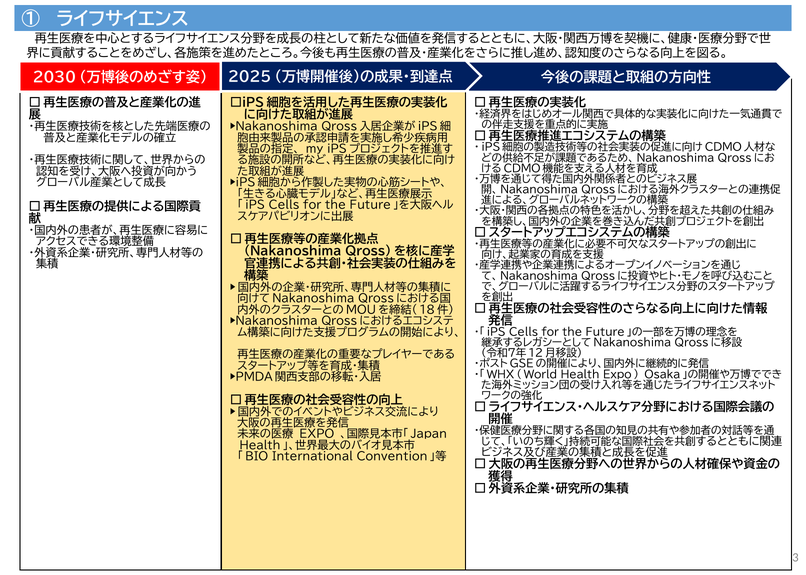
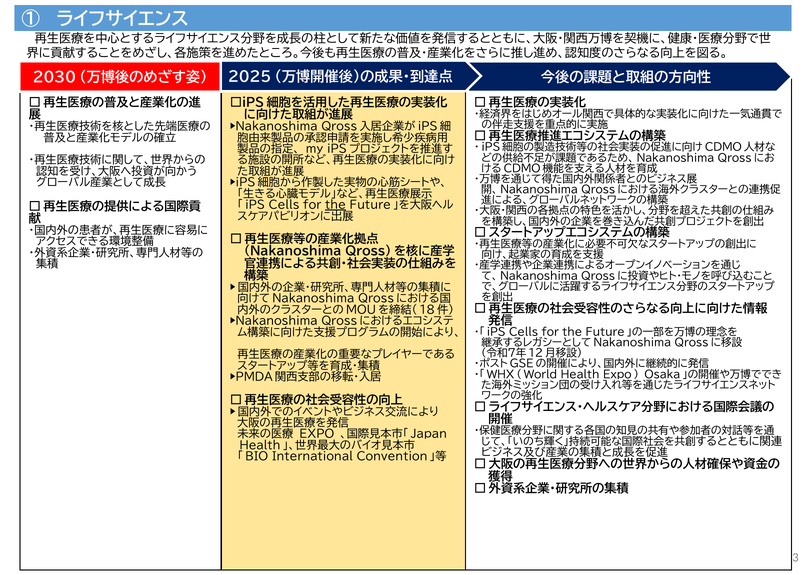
the underline: none -> present (335, 205)
